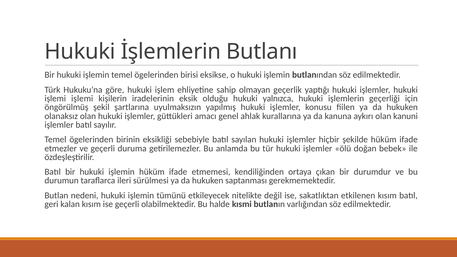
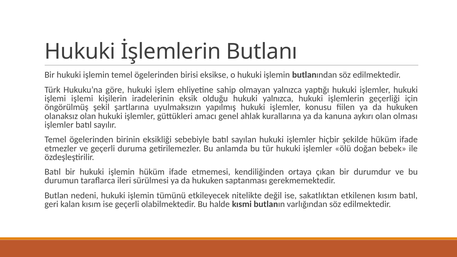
olmayan geçerlik: geçerlik -> yalnızca (288, 90)
kanuni: kanuni -> olması (405, 116)
